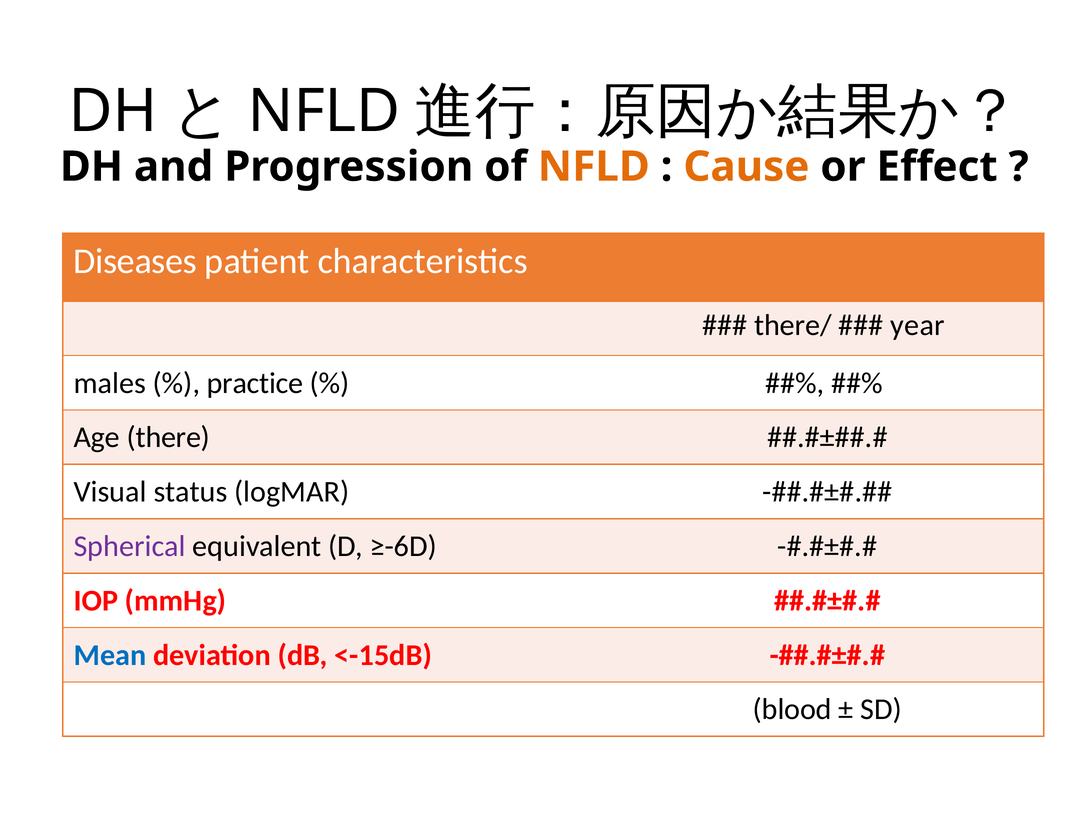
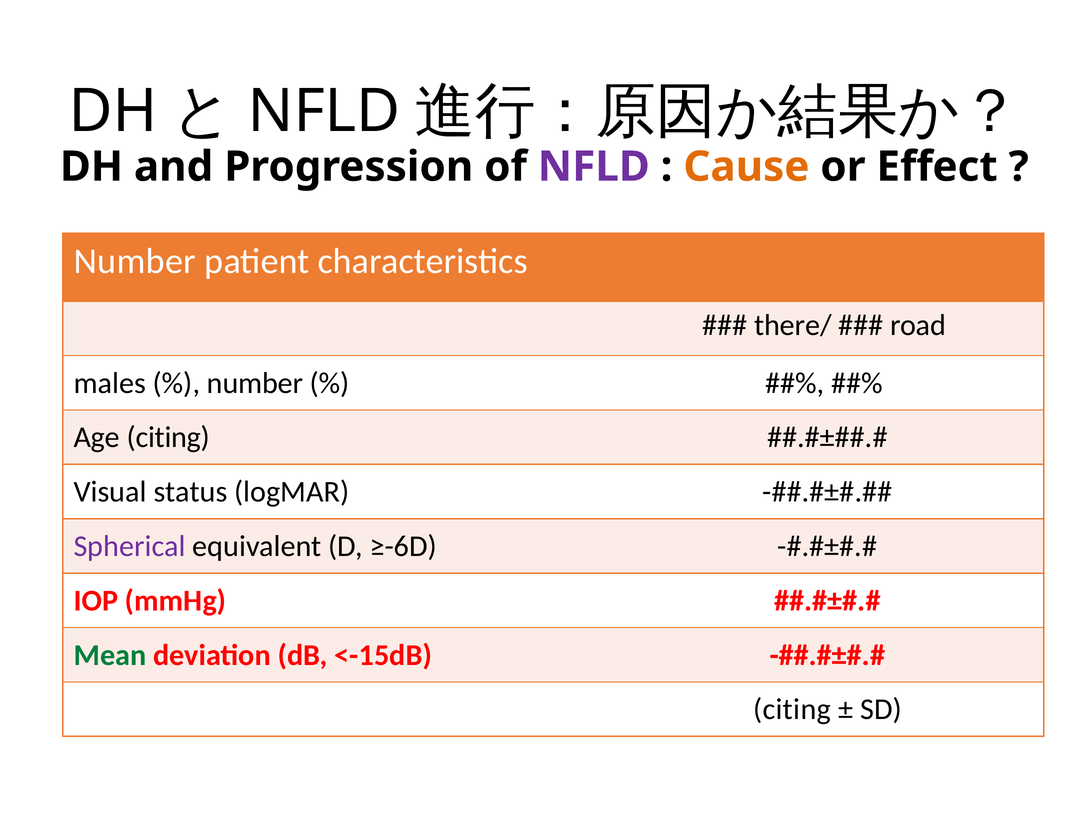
NFLD colour: orange -> purple (594, 167)
Diseases: Diseases -> Number (135, 261)
year: year -> road (918, 326)
practice: practice -> number (255, 383)
Age there: there -> citing (168, 438)
Mean colour: blue -> green (110, 655)
blood: blood -> citing (792, 710)
